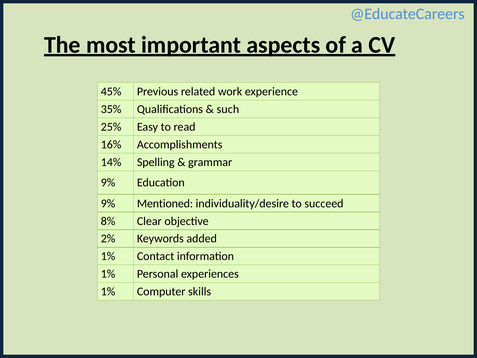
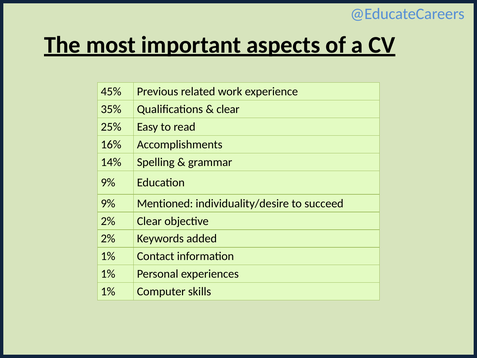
such: such -> clear (228, 109)
8%: 8% -> 2% (108, 221)
